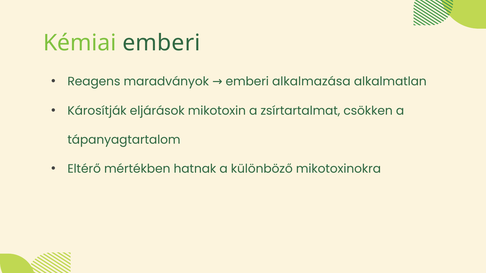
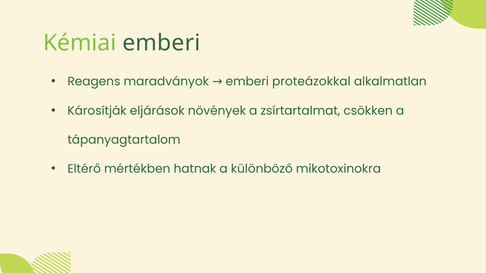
alkalmazása: alkalmazása -> proteázokkal (311, 82)
mikotoxin: mikotoxin -> növények (217, 111)
